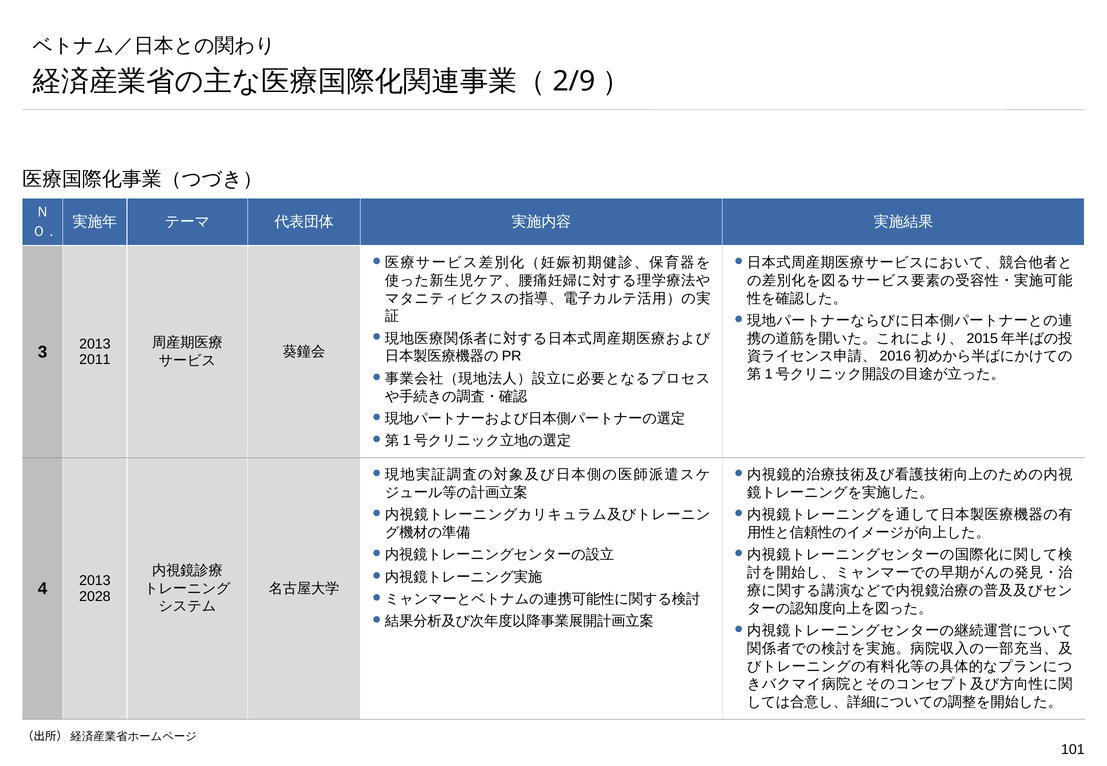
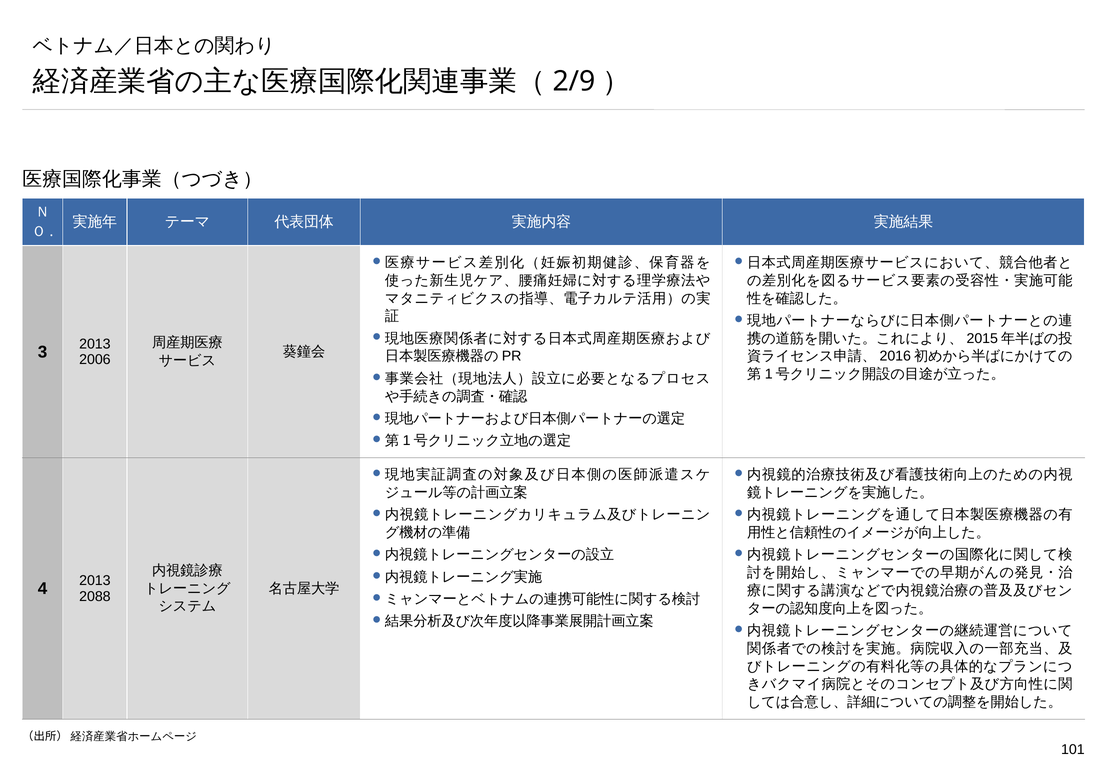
2011: 2011 -> 2006 (95, 360)
2028: 2028 -> 2088 (95, 597)
